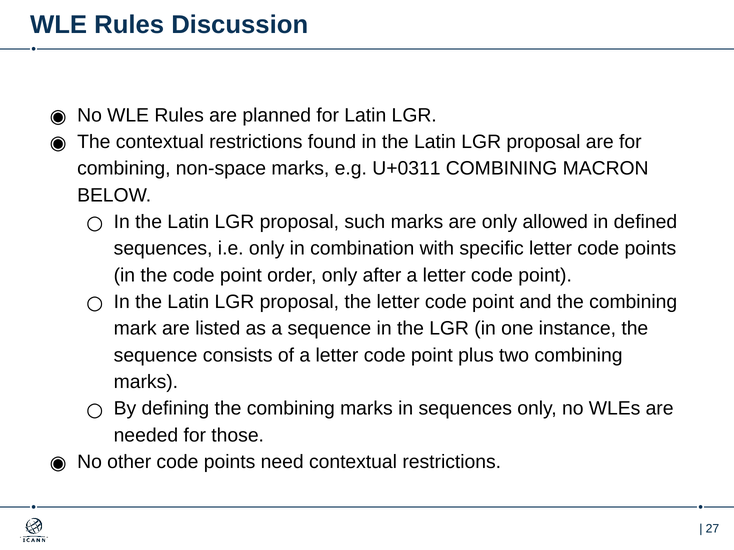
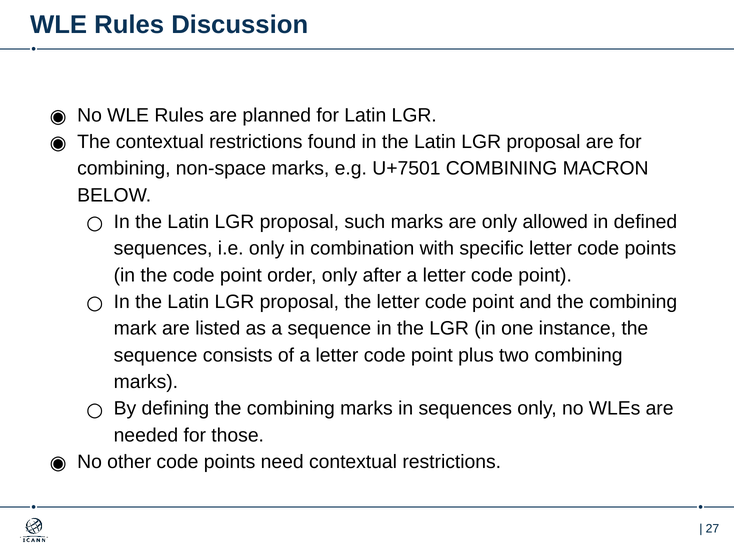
U+0311: U+0311 -> U+7501 (406, 169)
